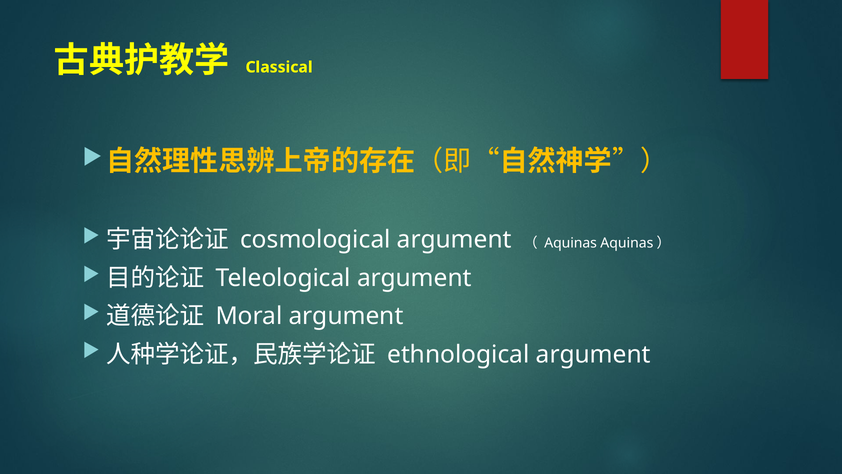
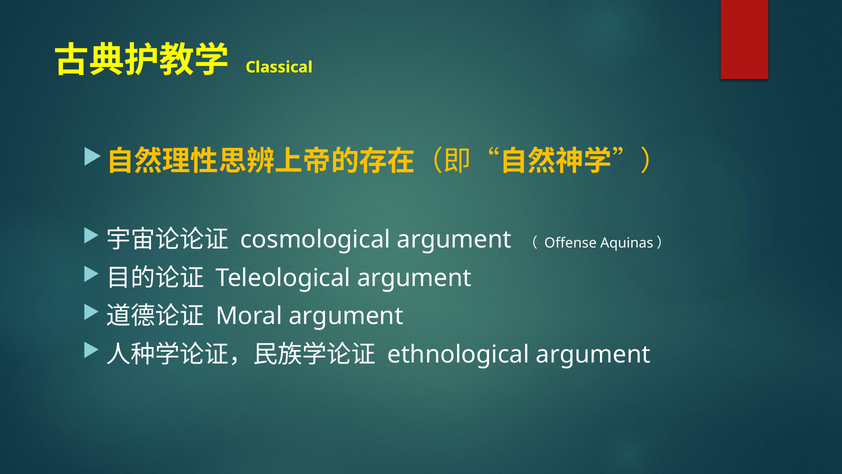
Aquinas: Aquinas -> Offense (571, 243)
